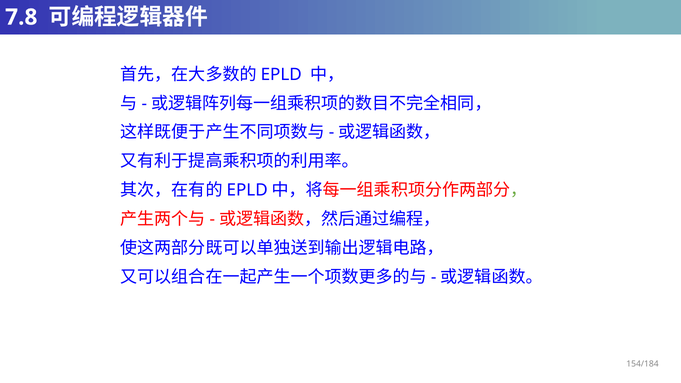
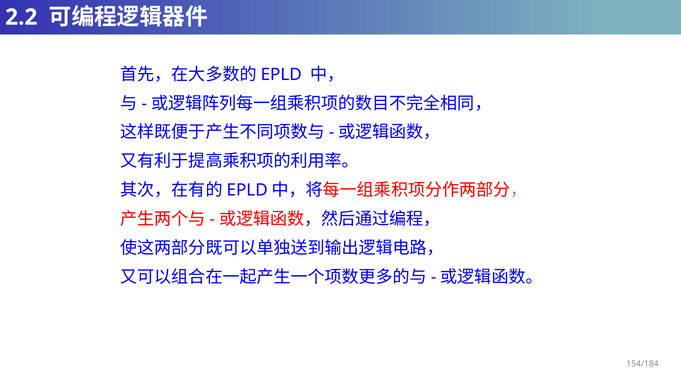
7.8: 7.8 -> 2.2 (21, 17)
